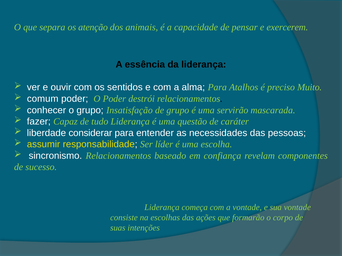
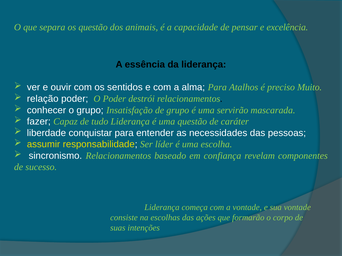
os atenção: atenção -> questão (93, 27)
exercerem: exercerem -> excelência (287, 27)
comum: comum -> relação (43, 99)
considerar: considerar -> conquistar (90, 133)
